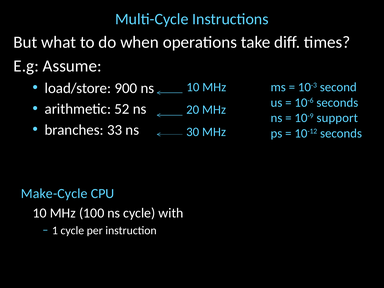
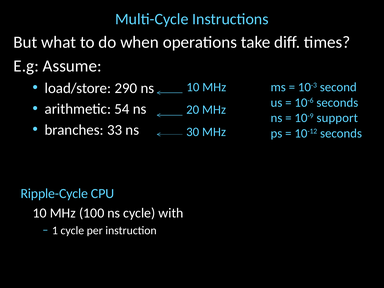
900: 900 -> 290 (126, 88)
52: 52 -> 54 (122, 109)
Make-Cycle: Make-Cycle -> Ripple-Cycle (54, 194)
